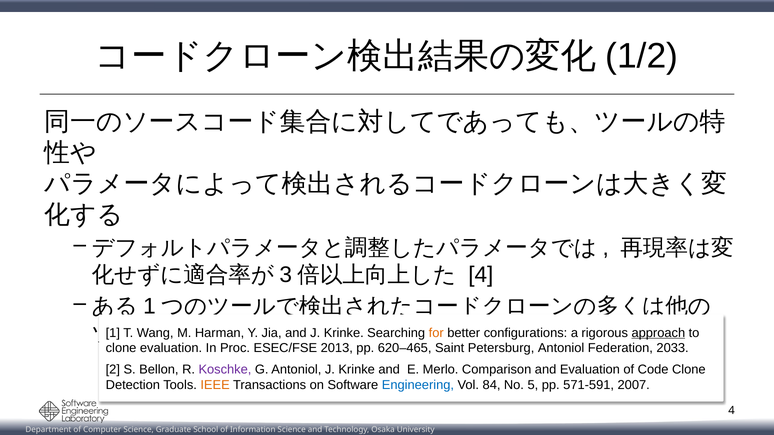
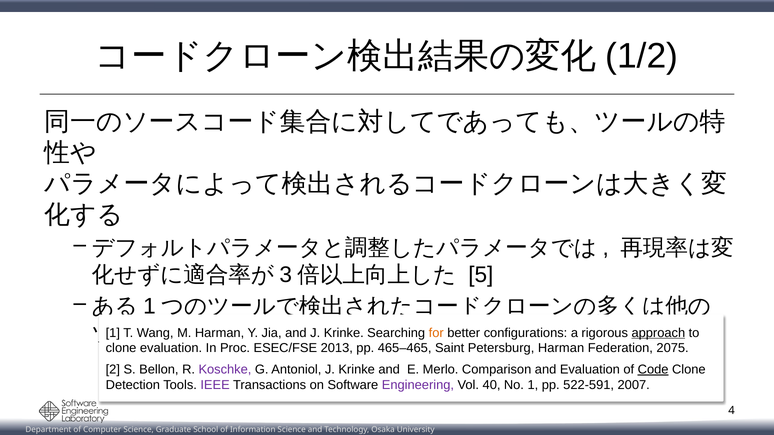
4: 4 -> 5 (481, 275)
620–465: 620–465 -> 465–465 (405, 349)
Petersburg Antoniol: Antoniol -> Harman (561, 349)
2033: 2033 -> 2075 (673, 349)
Code underline: none -> present (653, 370)
IEEE colour: orange -> purple (215, 385)
Engineering colour: blue -> purple (418, 385)
84: 84 -> 40 (492, 385)
No 5: 5 -> 1 (533, 385)
571-591: 571-591 -> 522-591 (589, 385)
